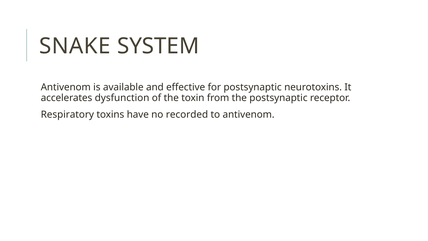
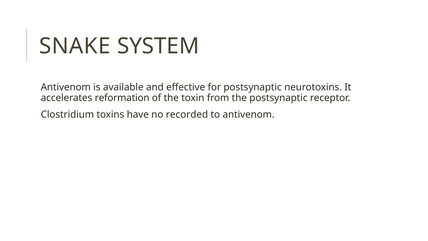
dysfunction: dysfunction -> reformation (122, 98)
Respiratory: Respiratory -> Clostridium (67, 115)
